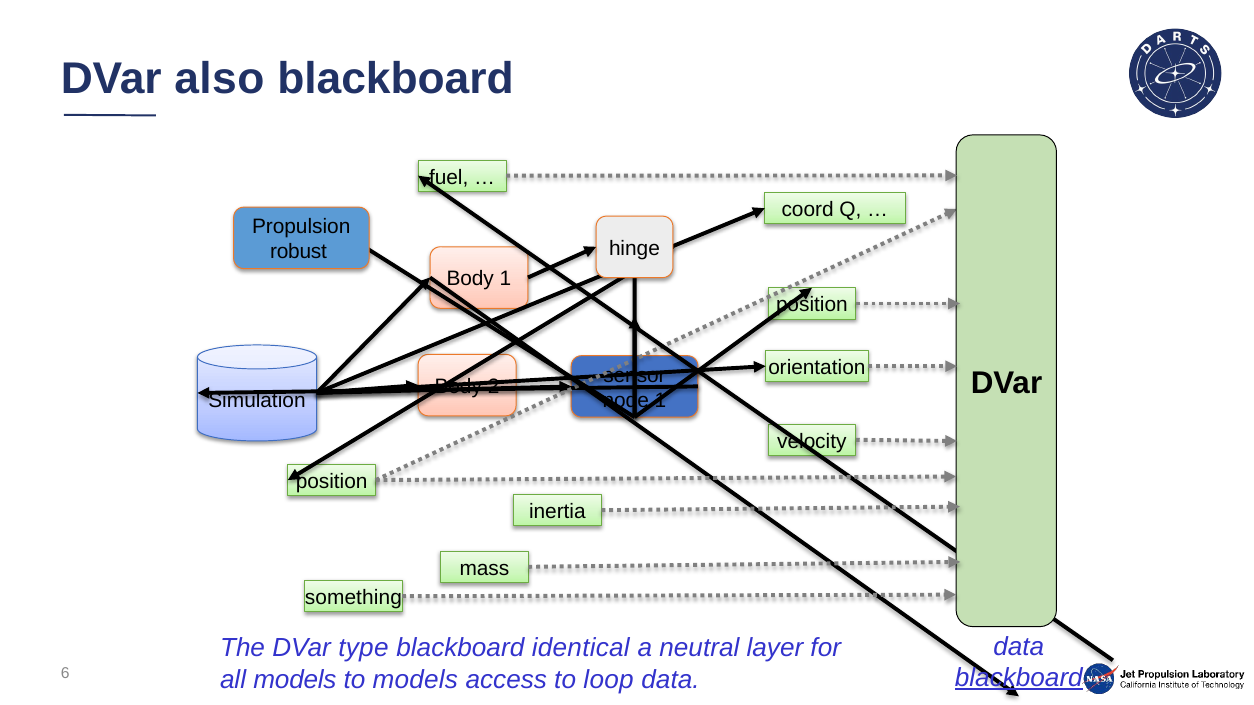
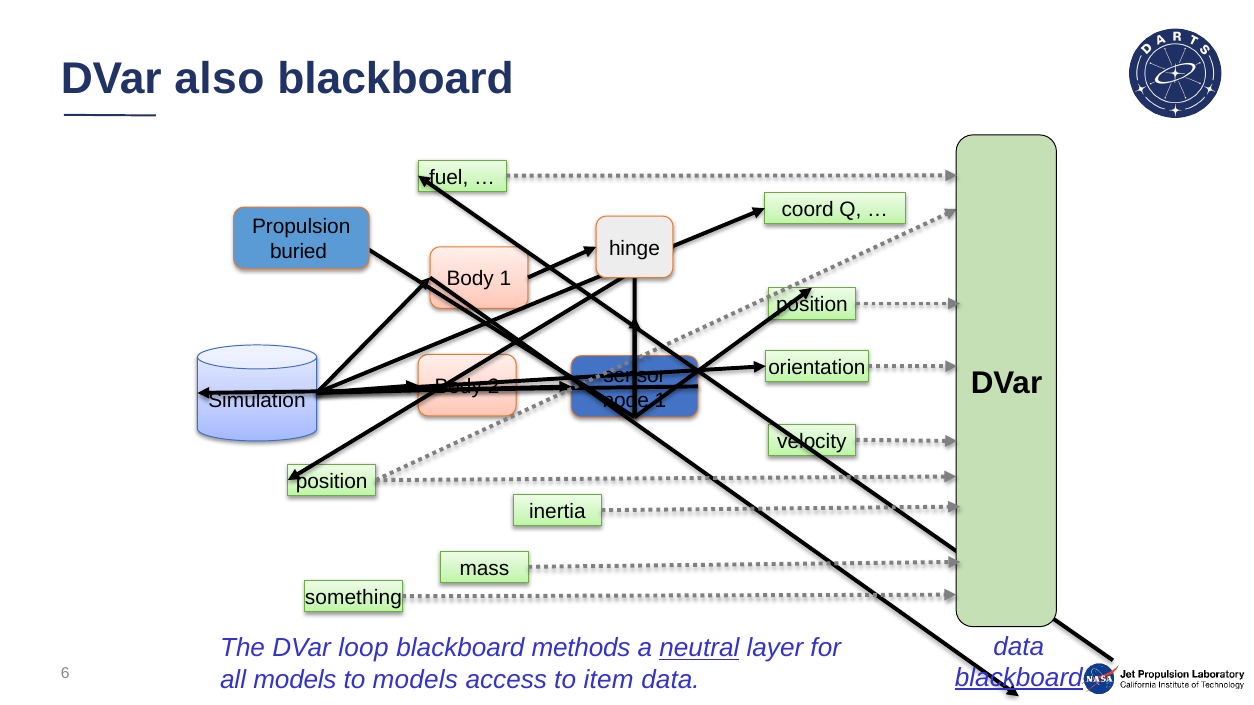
robust: robust -> buried (299, 252)
type: type -> loop (363, 648)
identical: identical -> methods (581, 648)
neutral underline: none -> present (699, 648)
loop: loop -> item (609, 680)
